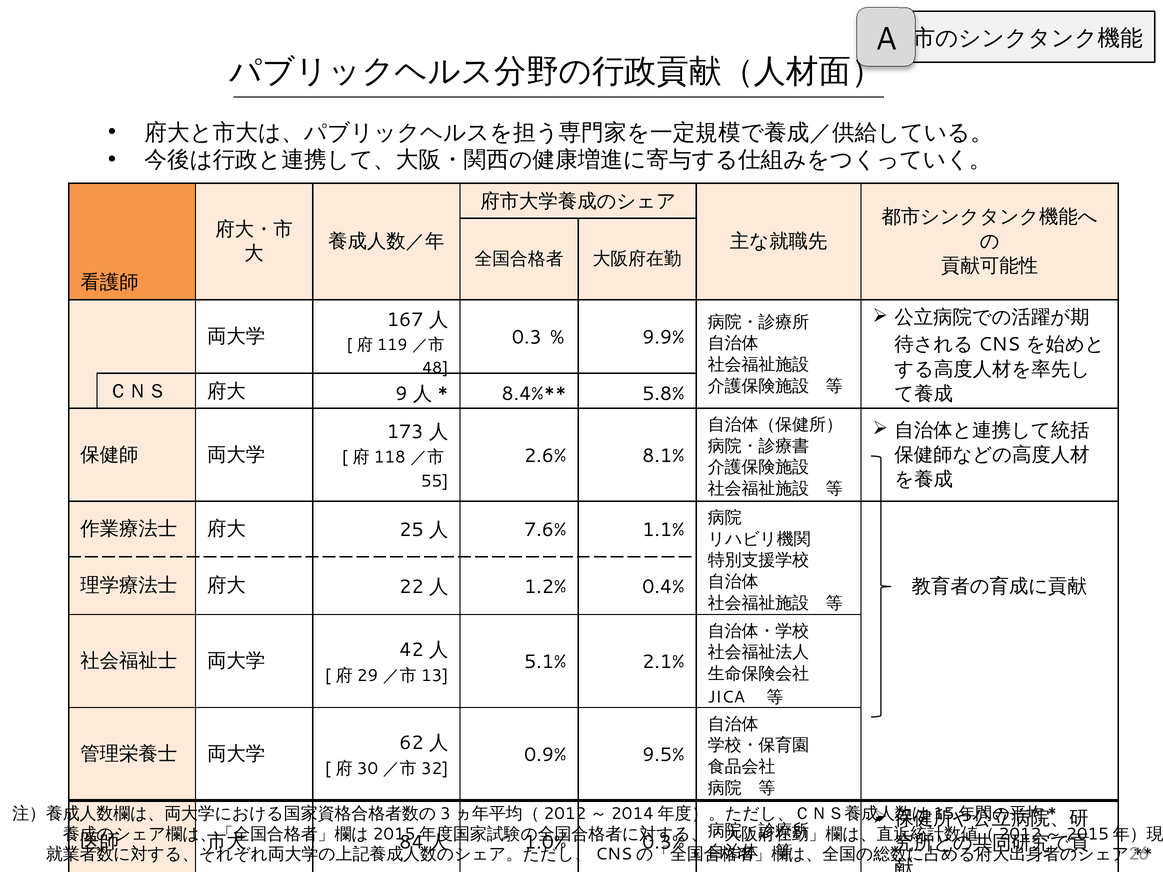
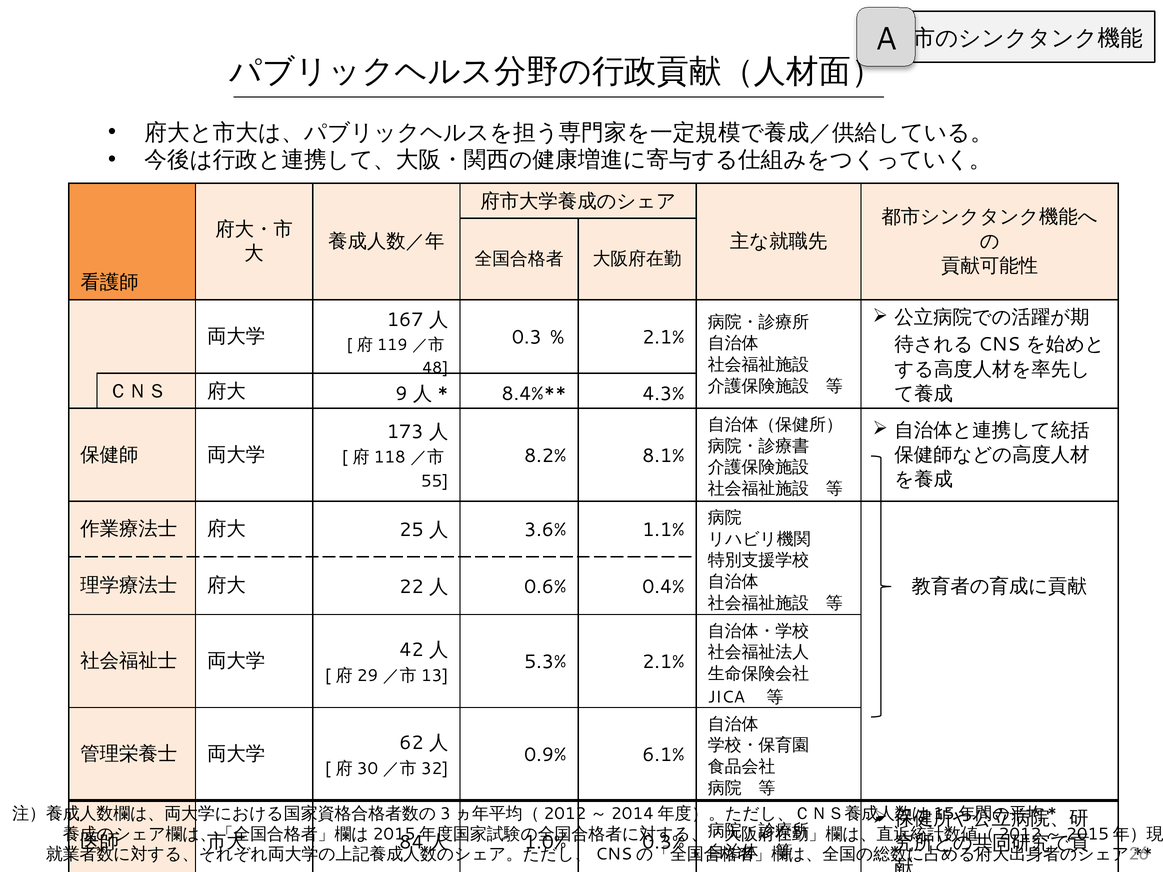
9.9%: 9.9% -> 2.1% (663, 338)
5.8%: 5.8% -> 4.3% (663, 394)
2.6%: 2.6% -> 8.2% (545, 456)
7.6%: 7.6% -> 3.6% (545, 530)
1.2%: 1.2% -> 0.6% (545, 587)
5.1%: 5.1% -> 5.3% (545, 662)
9.5%: 9.5% -> 6.1% (663, 755)
